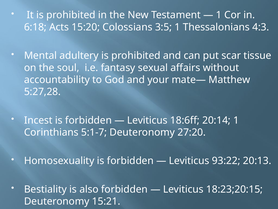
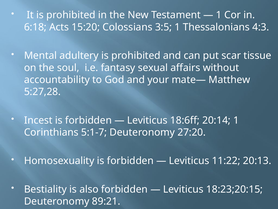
93:22: 93:22 -> 11:22 (226, 160)
15:21: 15:21 -> 89:21 (106, 201)
